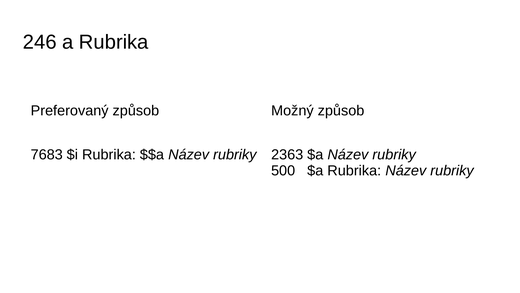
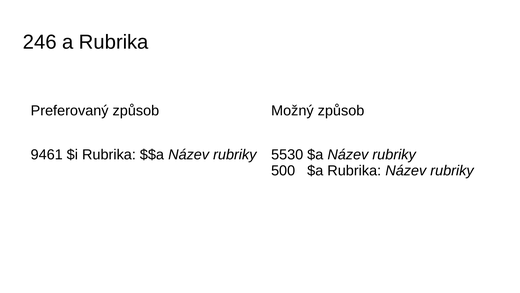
7683: 7683 -> 9461 (47, 154)
2363: 2363 -> 5530 (287, 154)
